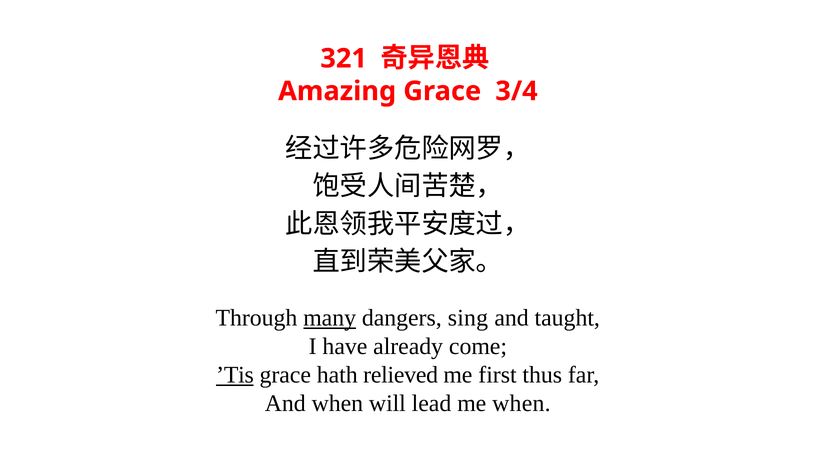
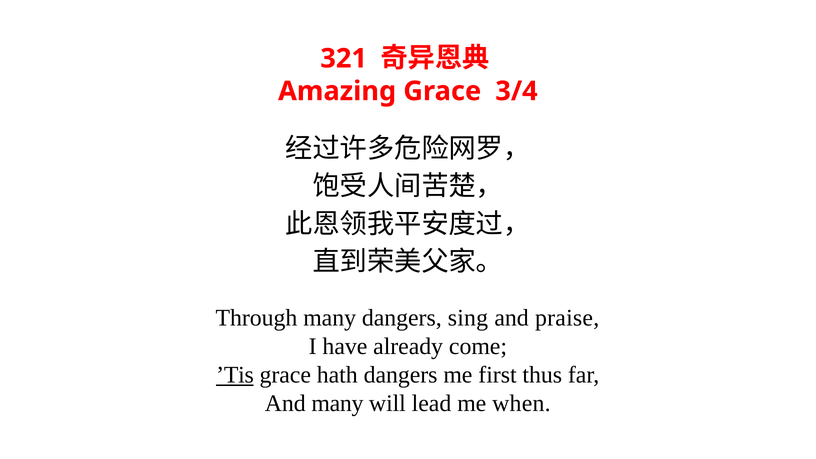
many underline: present -> none (330, 318)
taught: taught -> praise (567, 318)
hath relieved: relieved -> dangers (401, 375)
And when: when -> many (337, 404)
